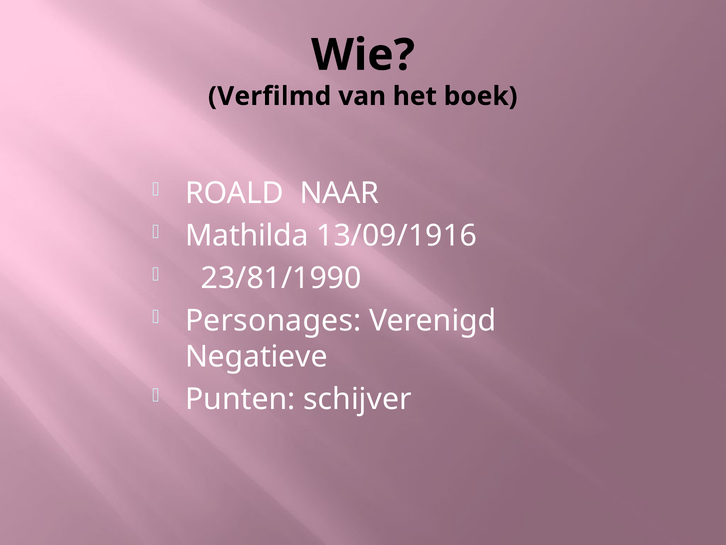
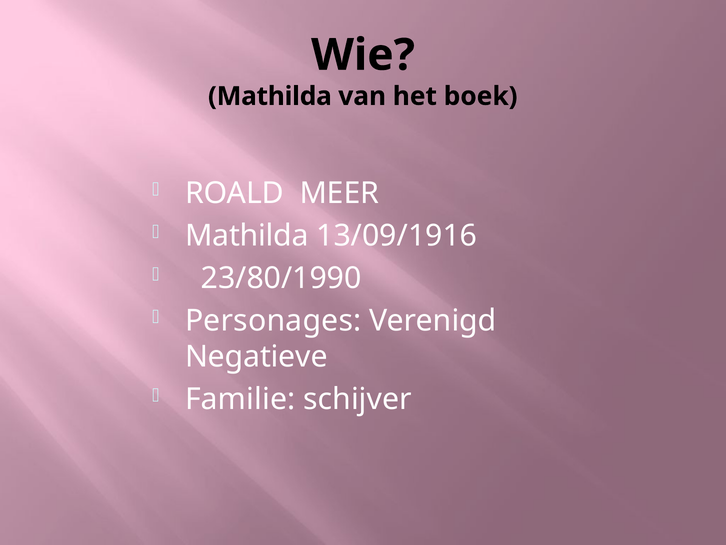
Verfilmd: Verfilmd -> Mathilda (270, 96)
NAAR: NAAR -> MEER (339, 193)
23/81/1990: 23/81/1990 -> 23/80/1990 (281, 278)
Punten: Punten -> Familie (240, 399)
